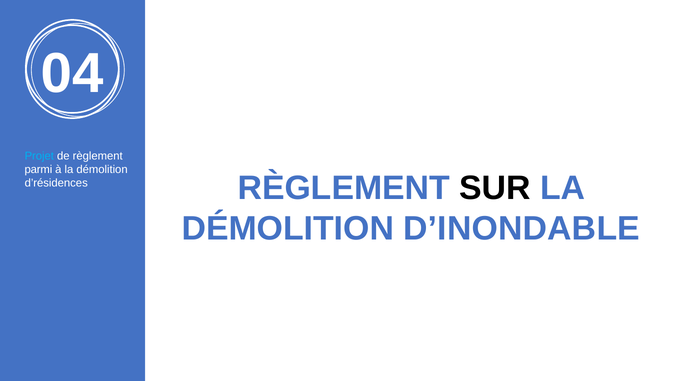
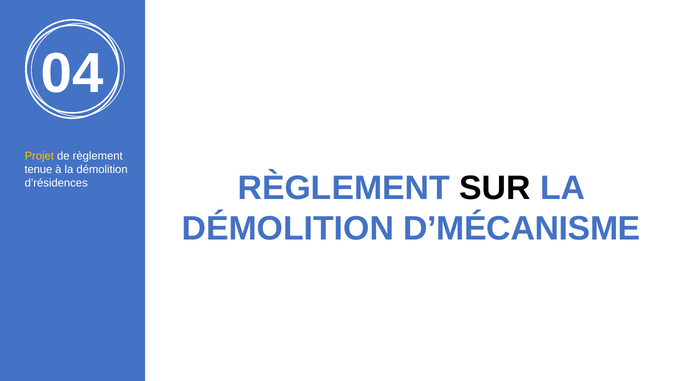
Projet colour: light blue -> yellow (39, 156)
parmi: parmi -> tenue (38, 170)
D’INONDABLE: D’INONDABLE -> D’MÉCANISME (522, 228)
